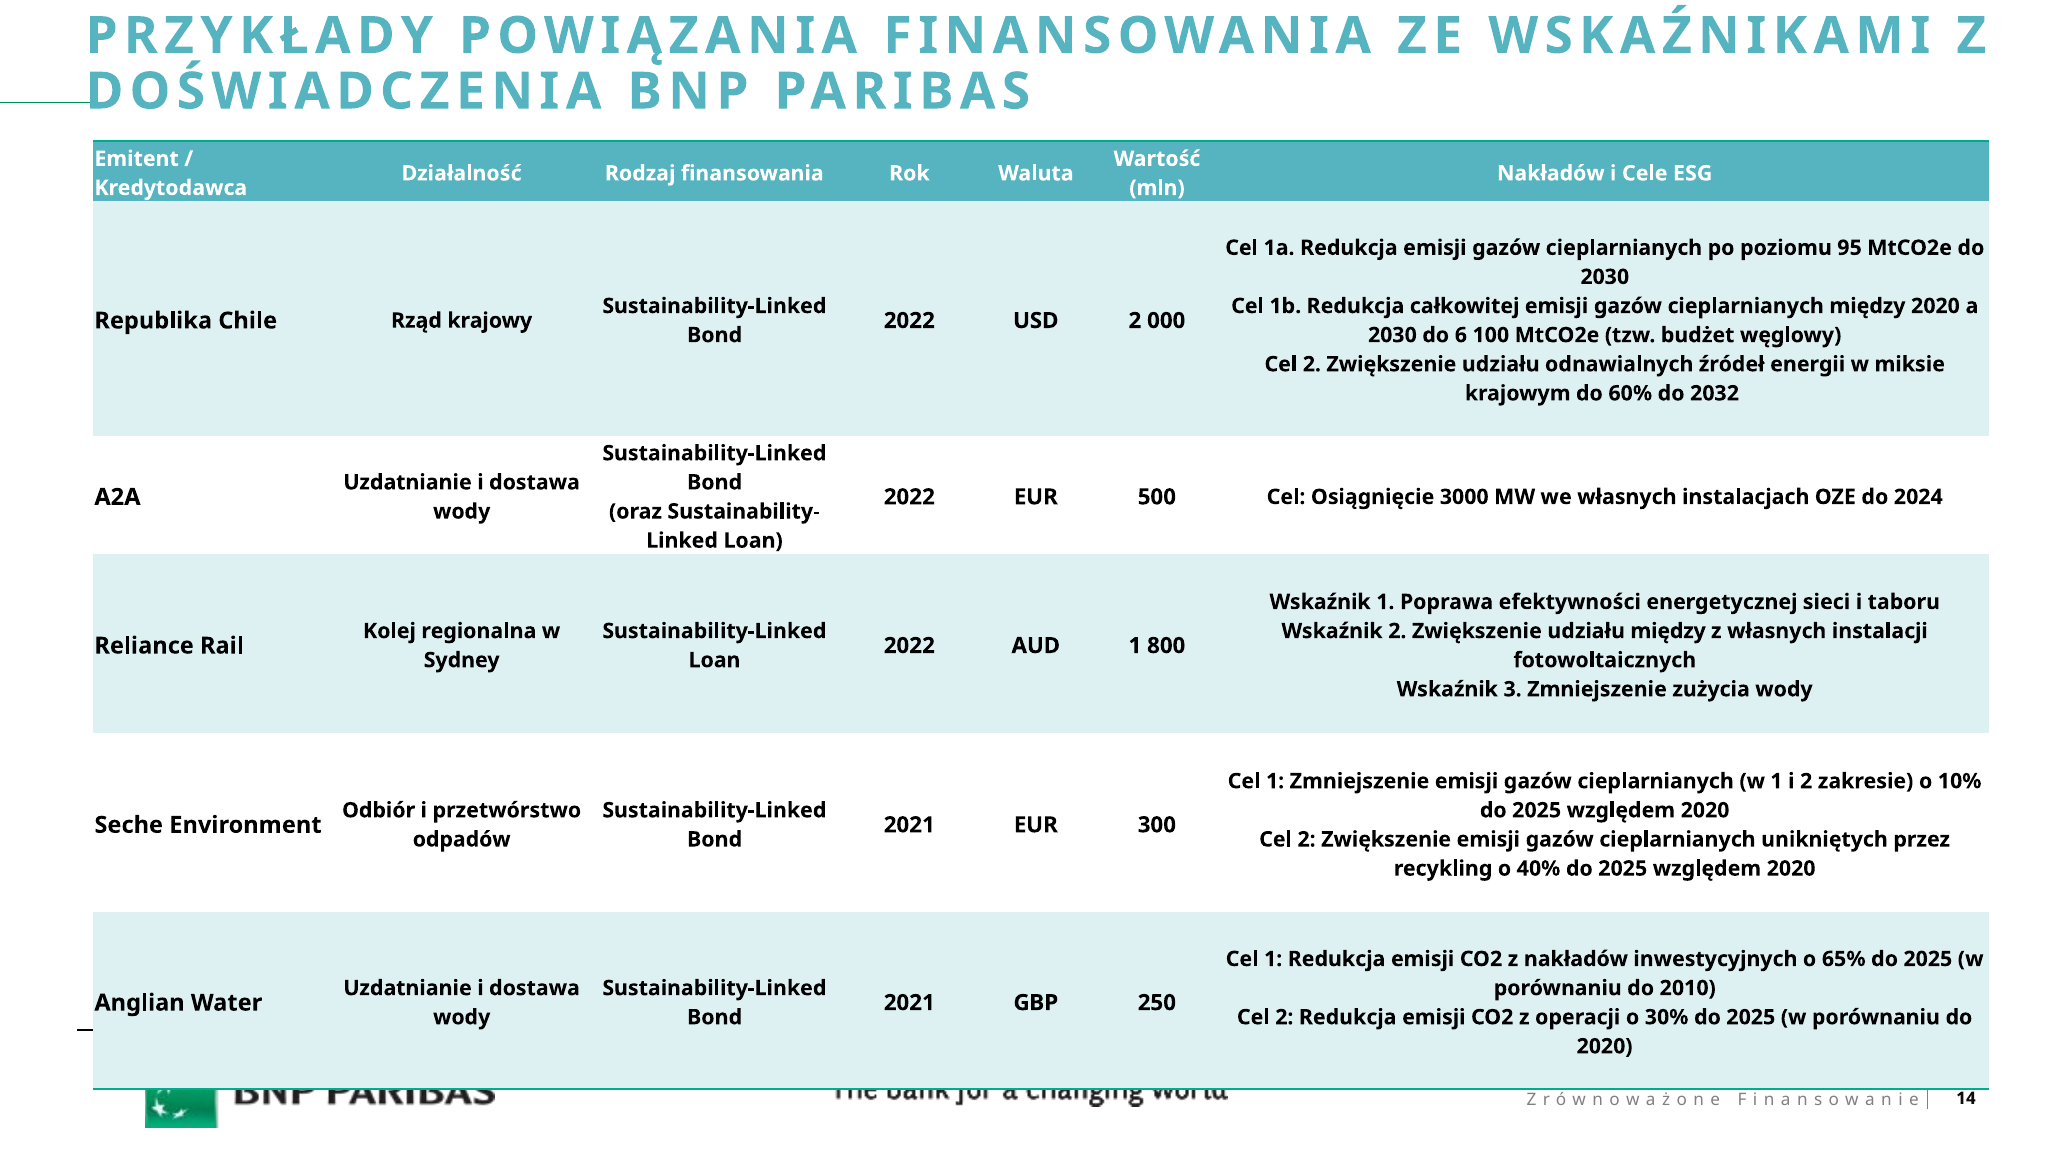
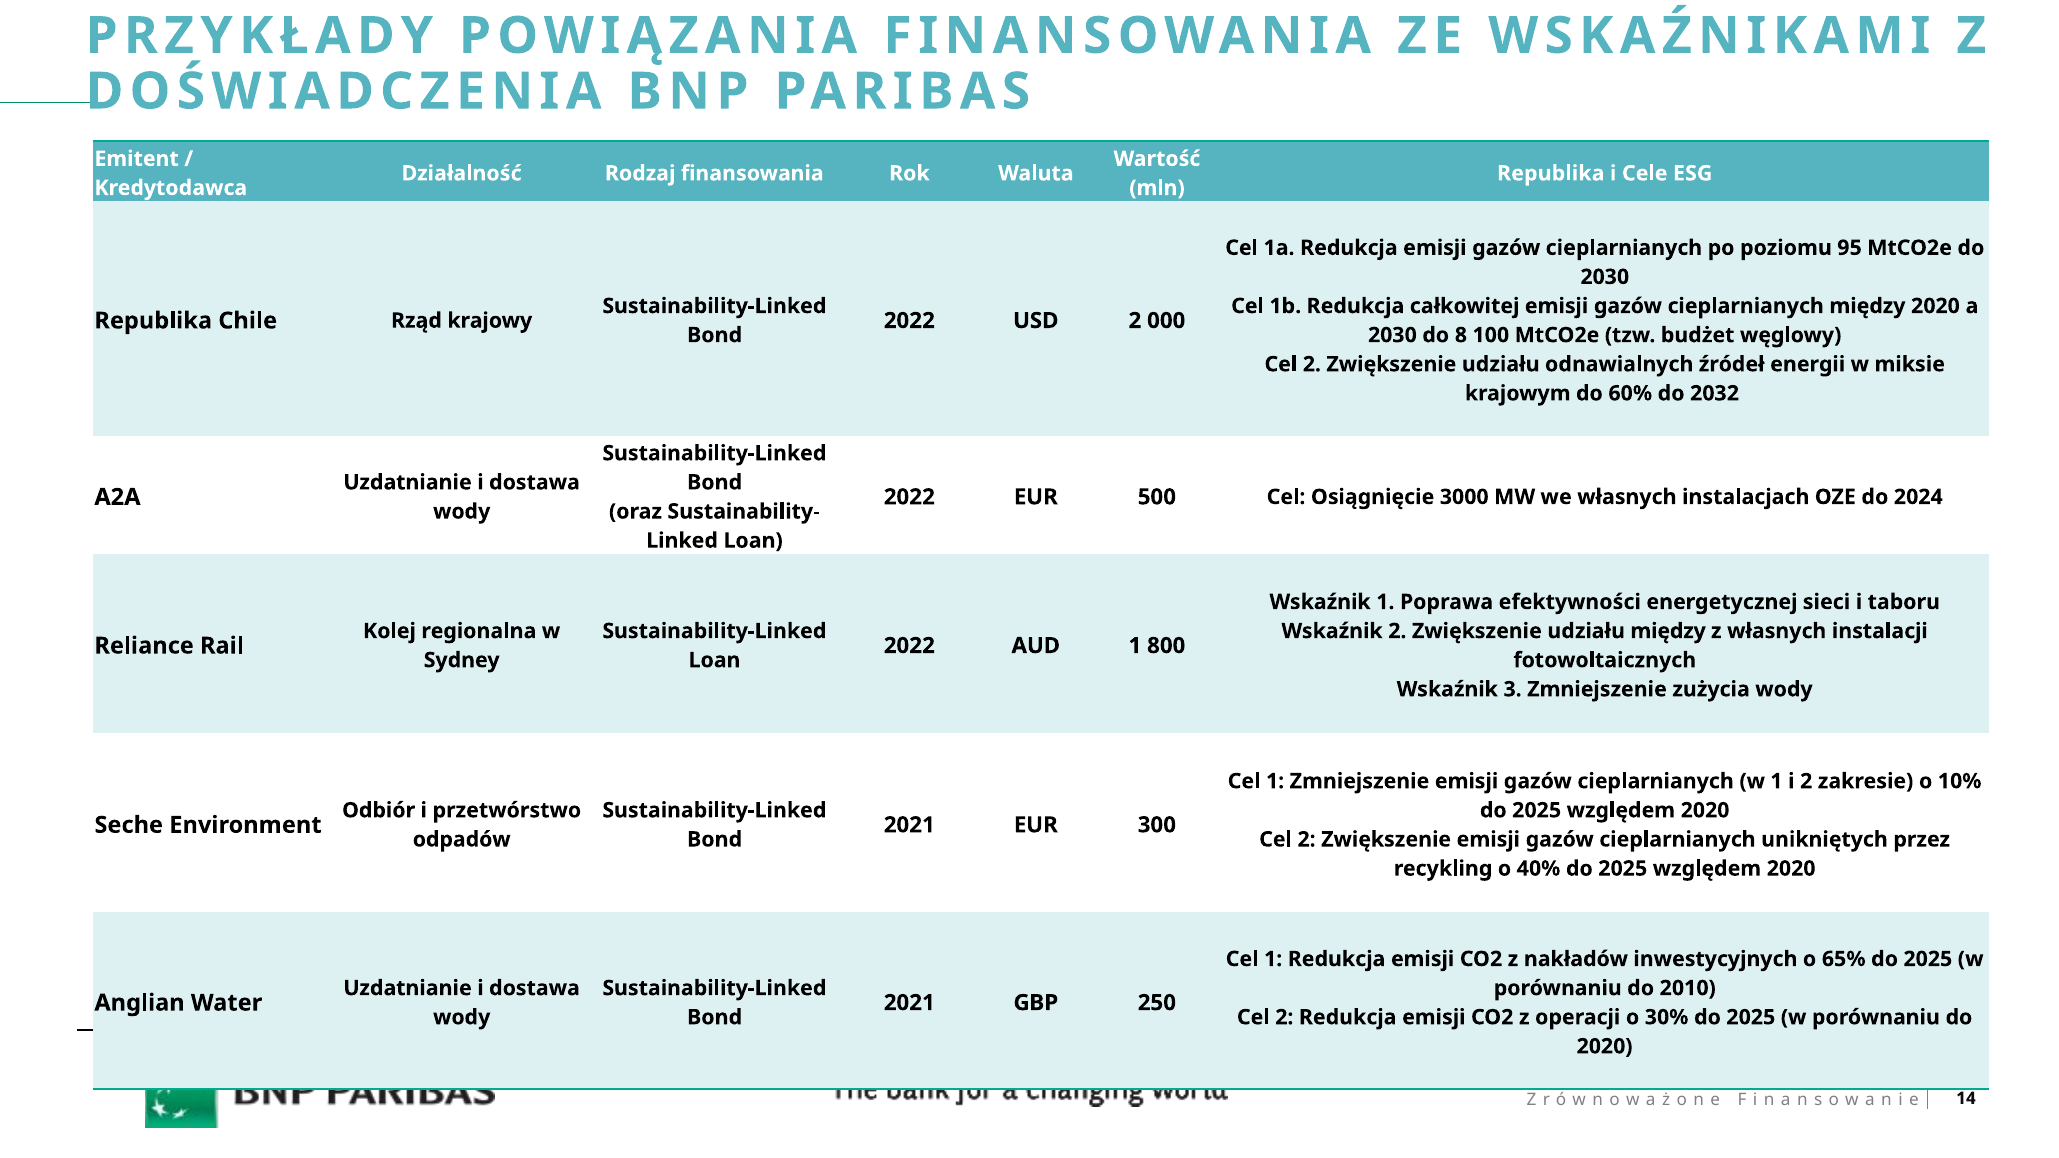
Nakładów: Nakładów -> Republika (1551, 173)
6: 6 -> 8 (1461, 335)
